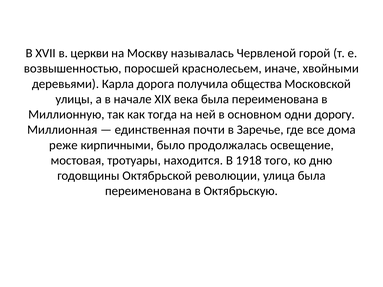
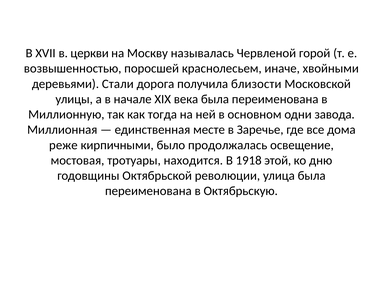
Карла: Карла -> Стали (118, 84)
общества: общества -> близости (256, 84)
дорогу: дорогу -> завода (335, 115)
почти: почти -> месте (209, 130)
того: того -> этой (278, 160)
